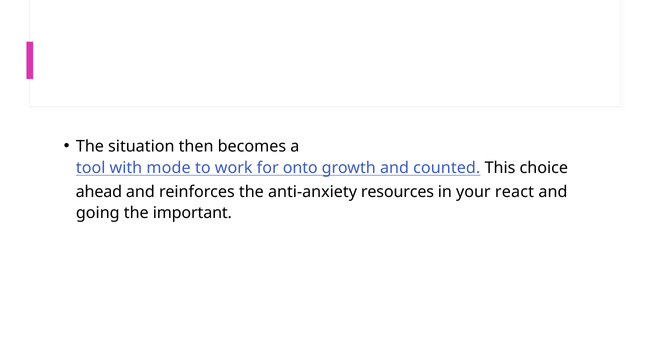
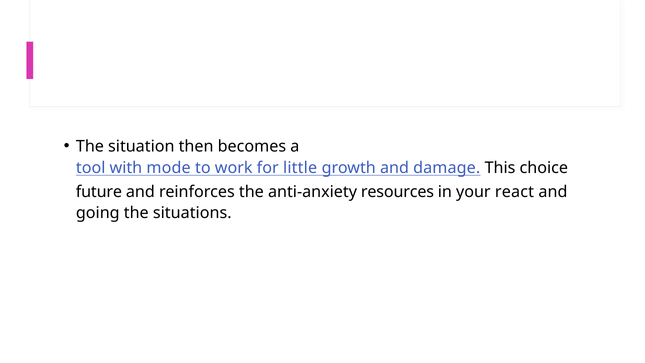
onto: onto -> little (300, 168)
counted: counted -> damage (447, 168)
ahead: ahead -> future (99, 192)
important: important -> situations (192, 213)
